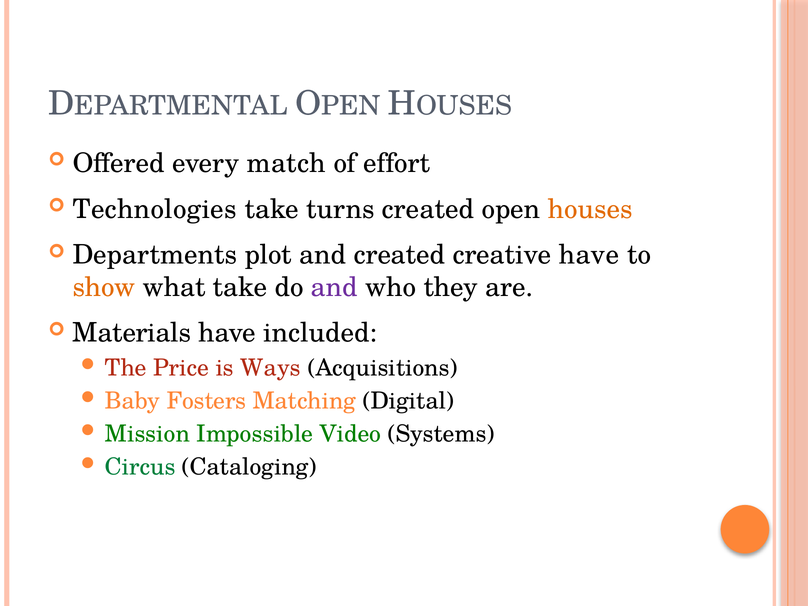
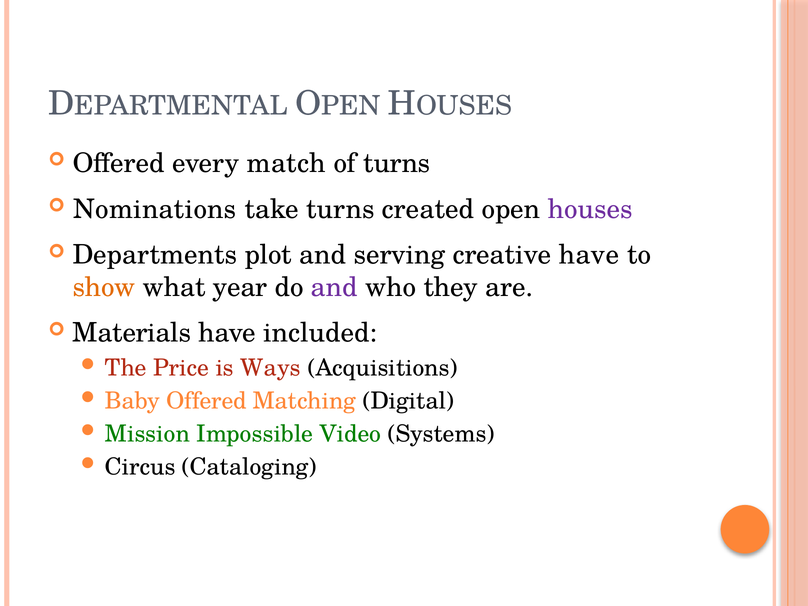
of effort: effort -> turns (397, 163)
Technologies: Technologies -> Nominations (155, 209)
houses colour: orange -> purple (590, 209)
and created: created -> serving (399, 255)
what take: take -> year (240, 287)
Baby Fosters: Fosters -> Offered (206, 401)
Circus colour: green -> black (140, 467)
